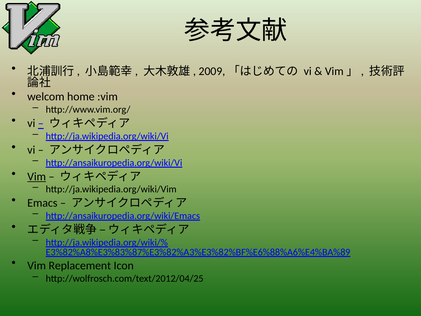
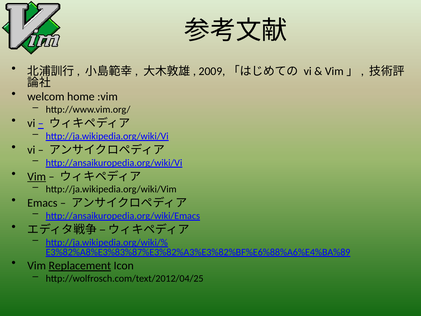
Replacement underline: none -> present (80, 266)
